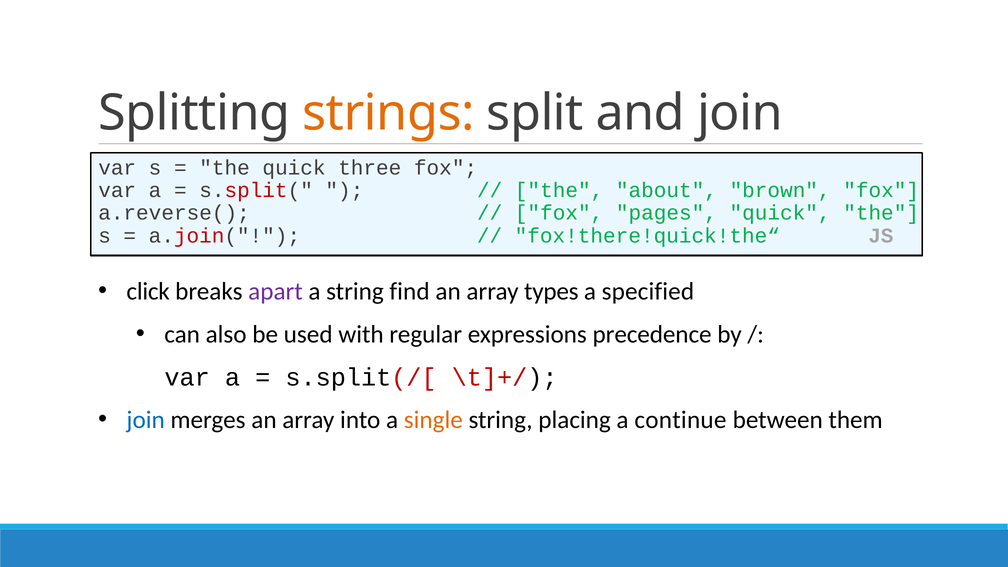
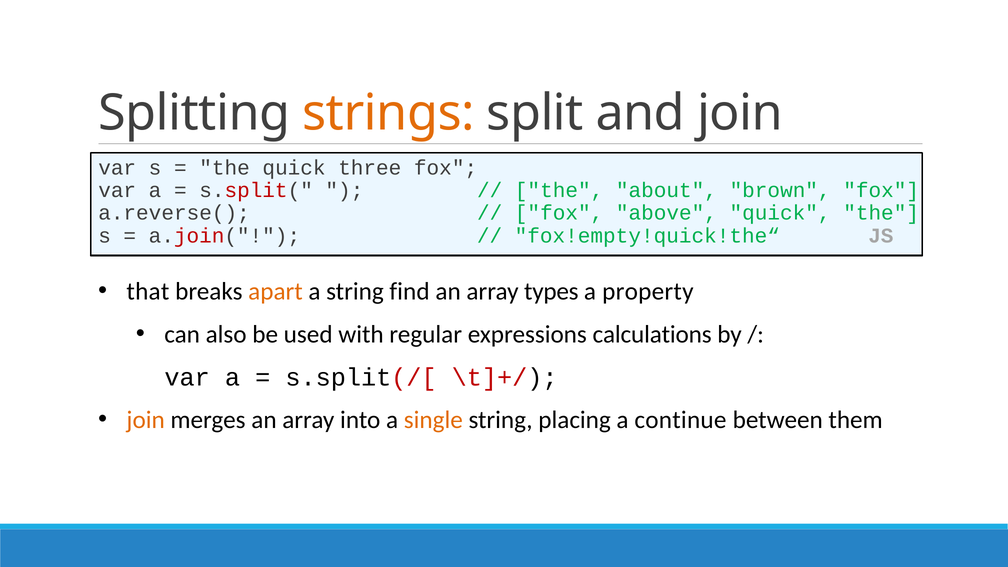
pages: pages -> above (666, 213)
fox!there!quick!the“: fox!there!quick!the“ -> fox!empty!quick!the“ (647, 236)
click: click -> that (148, 292)
apart colour: purple -> orange (275, 292)
specified: specified -> property (648, 292)
precedence: precedence -> calculations (652, 334)
join colour: blue -> orange (146, 420)
